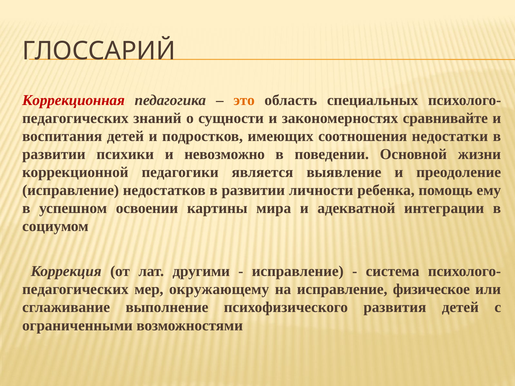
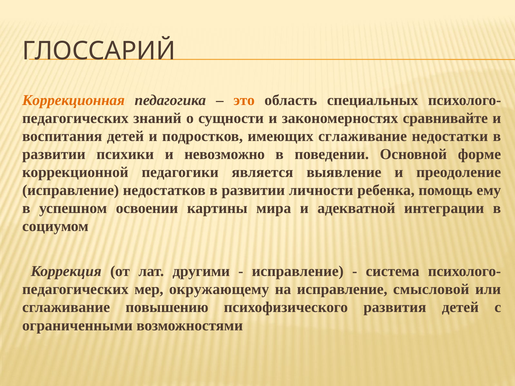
Коррекционная colour: red -> orange (73, 100)
имеющих соотношения: соотношения -> сглаживание (363, 136)
жизни: жизни -> форме (479, 154)
физическое: физическое -> смысловой (431, 290)
выполнение: выполнение -> повышению (167, 308)
